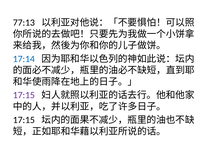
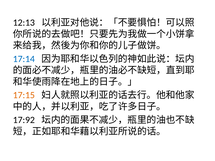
77:13: 77:13 -> 12:13 (24, 23)
17:15 colour: purple -> orange (24, 95)
17:15: 17:15 -> 17:92 (24, 120)
